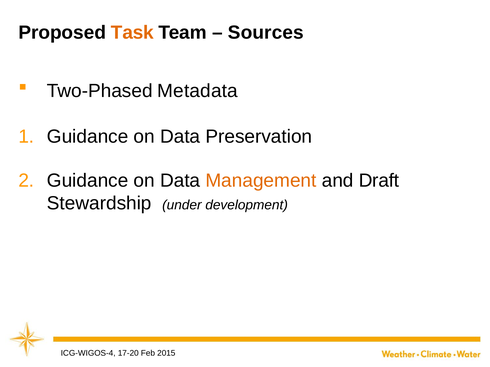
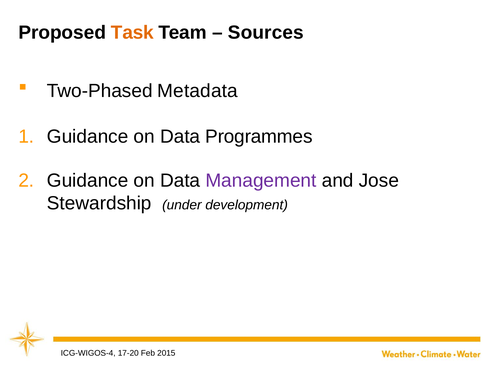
Preservation: Preservation -> Programmes (259, 137)
Management colour: orange -> purple (261, 181)
Draft: Draft -> Jose (379, 181)
